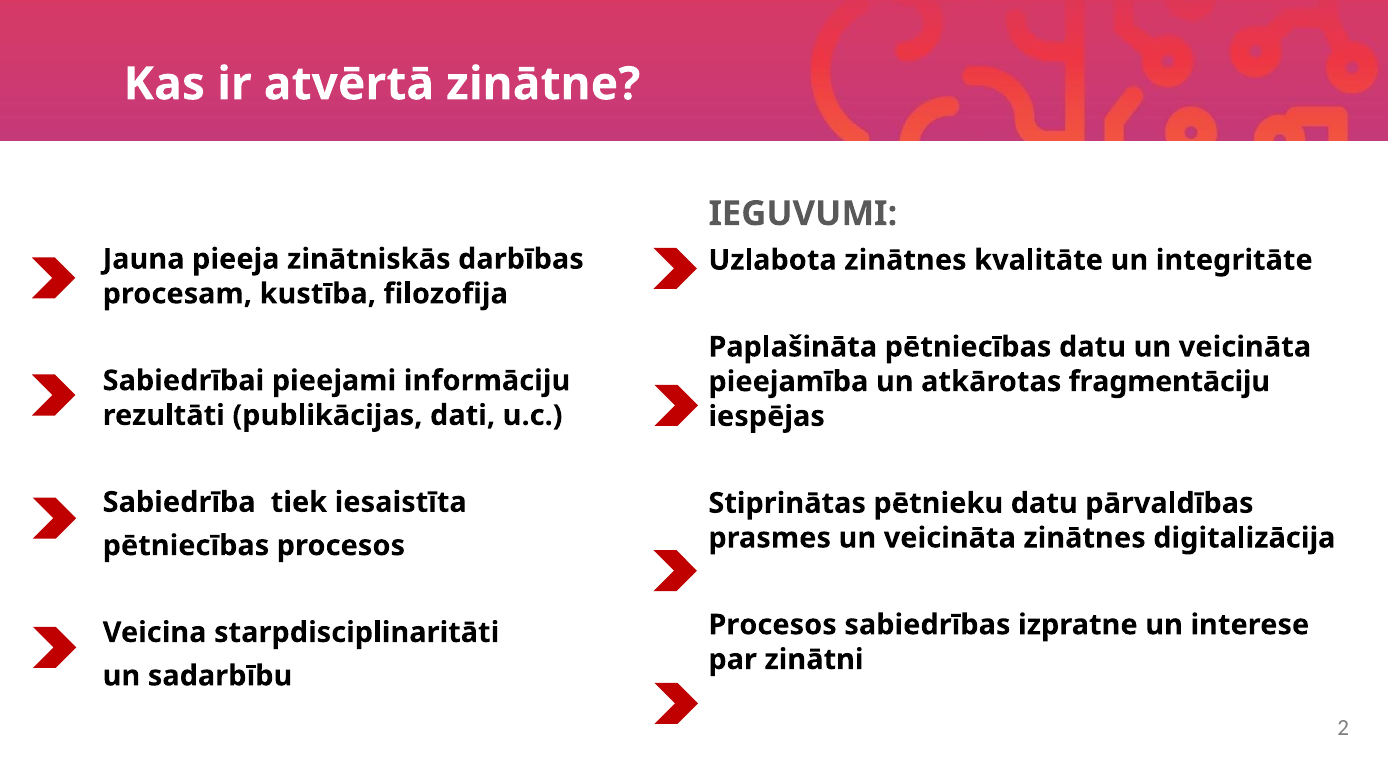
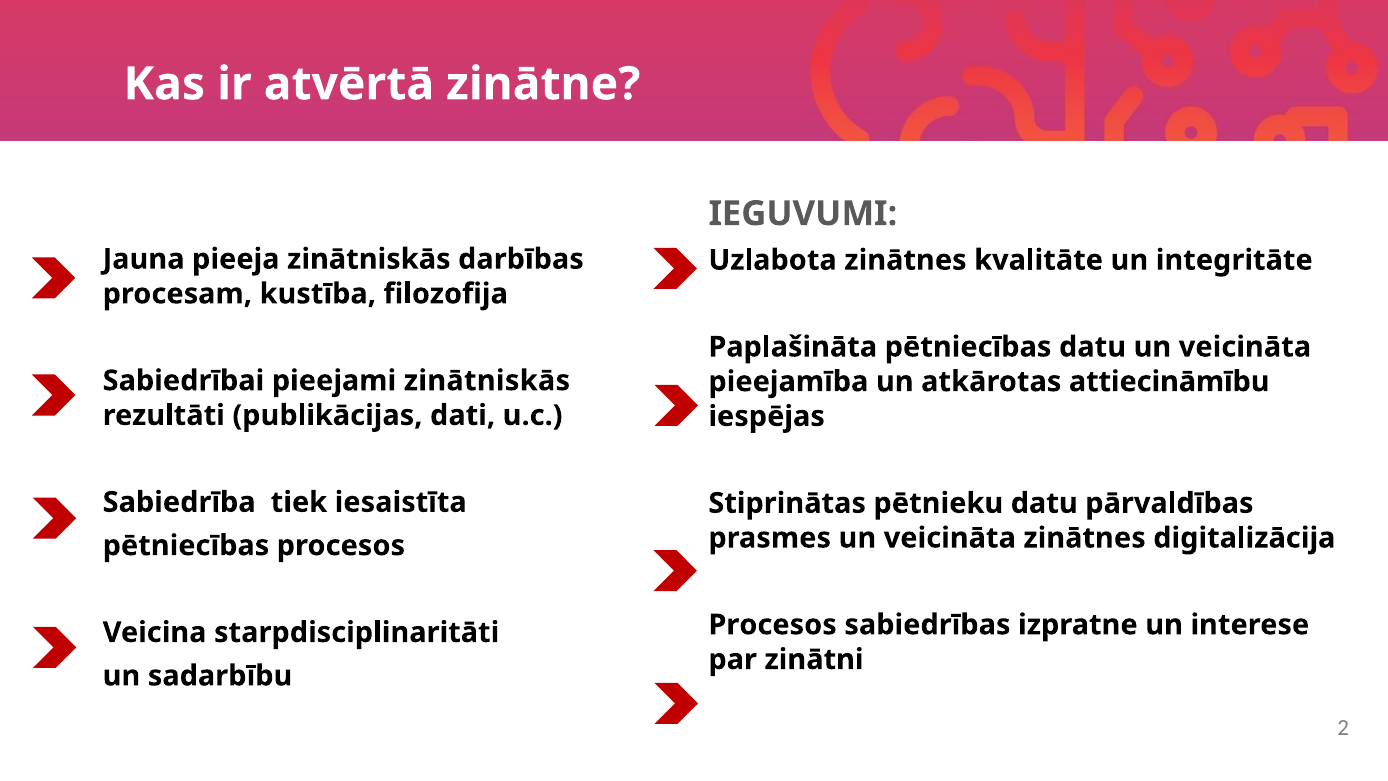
pieejami informāciju: informāciju -> zinātniskās (487, 381)
fragmentāciju: fragmentāciju -> attiecināmību (1169, 382)
